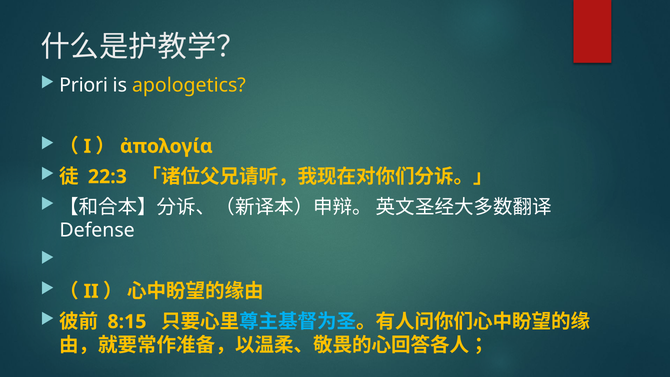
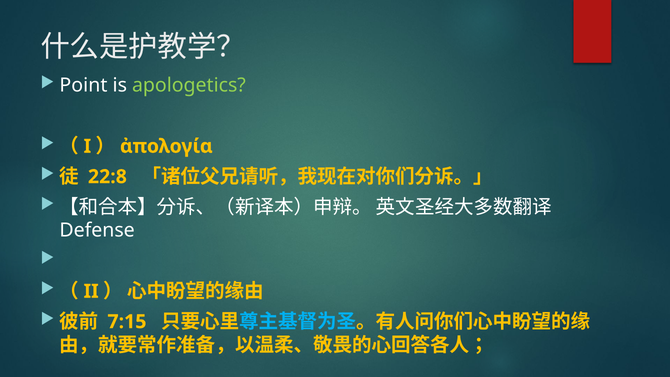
Priori: Priori -> Point (83, 85)
apologetics colour: yellow -> light green (189, 85)
22:3: 22:3 -> 22:8 (107, 177)
8:15: 8:15 -> 7:15 (127, 322)
